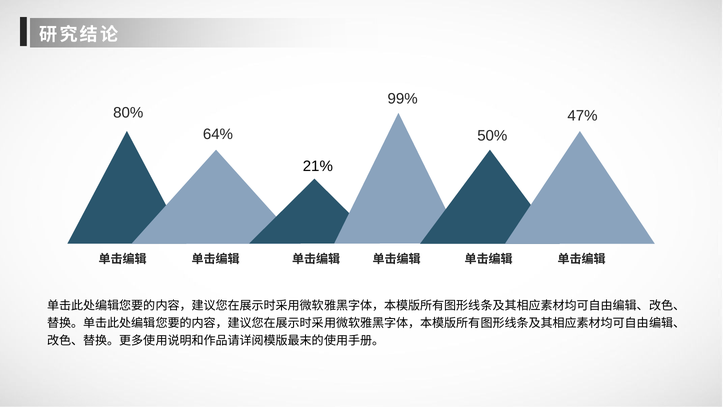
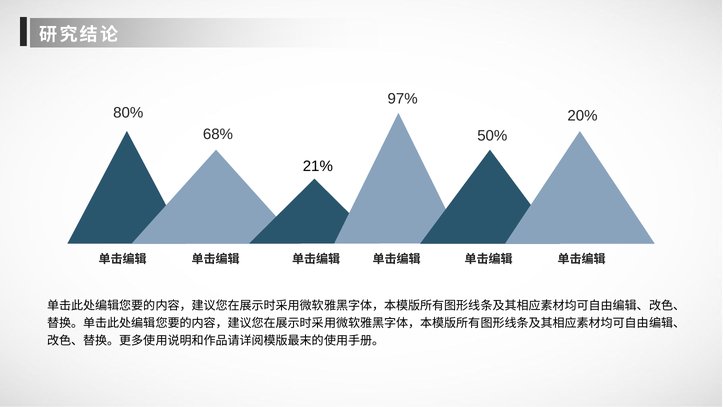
99%: 99% -> 97% (403, 99)
47%: 47% -> 20% (582, 116)
64%: 64% -> 68% (218, 134)
